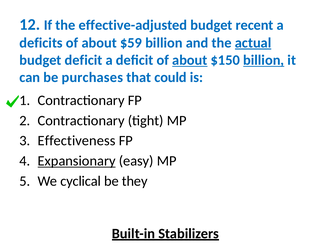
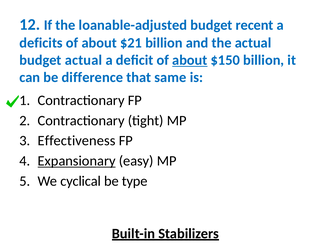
effective-adjusted: effective-adjusted -> loanable-adjusted (133, 25)
$59: $59 -> $21 (131, 43)
actual underline: present -> none (253, 43)
budget deficit: deficit -> actual (83, 60)
billion underline: present -> none (264, 60)
purchases: purchases -> difference (92, 77)
could: could -> same (170, 77)
they: they -> type (135, 181)
